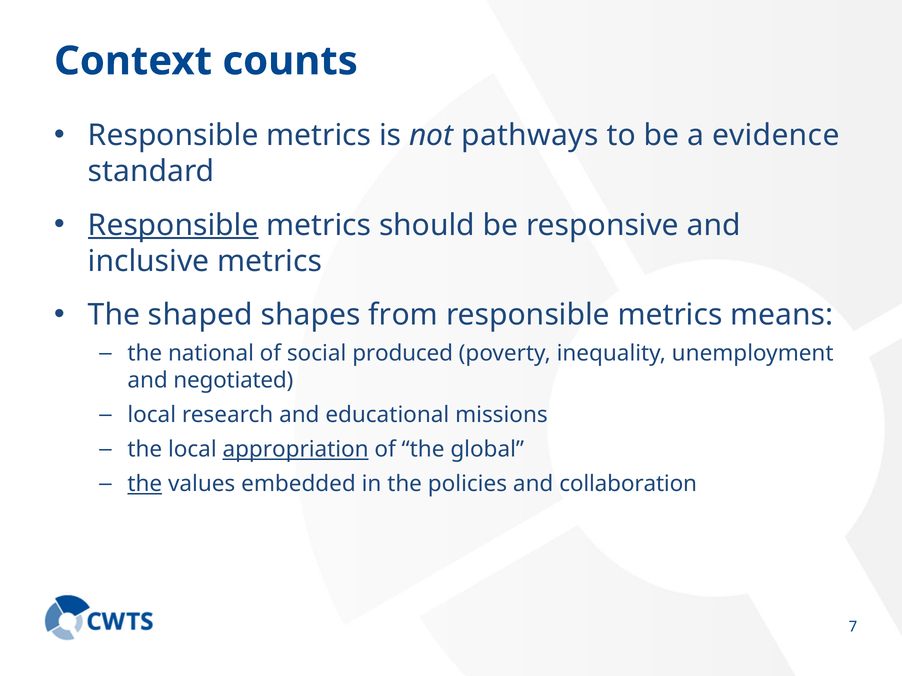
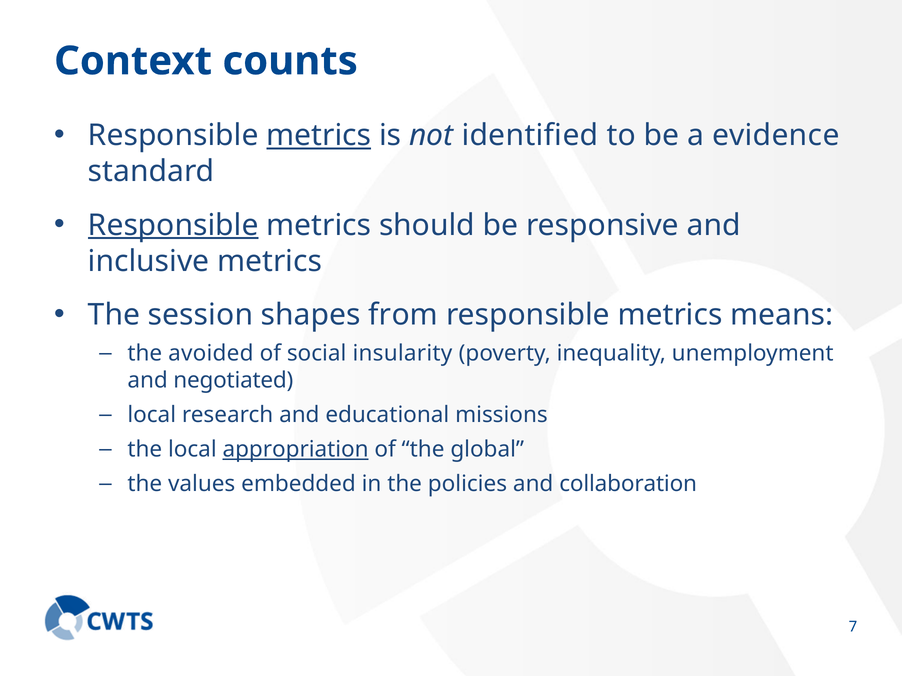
metrics underline: none -> present (319, 136)
pathways: pathways -> identified (530, 136)
shaped: shaped -> session (201, 315)
national: national -> avoided (211, 354)
produced: produced -> insularity (402, 354)
the underline: present -> none (145, 484)
